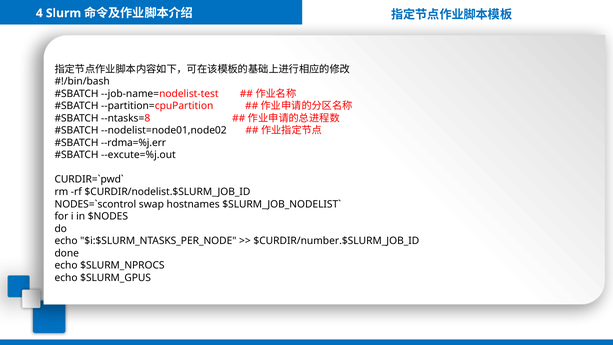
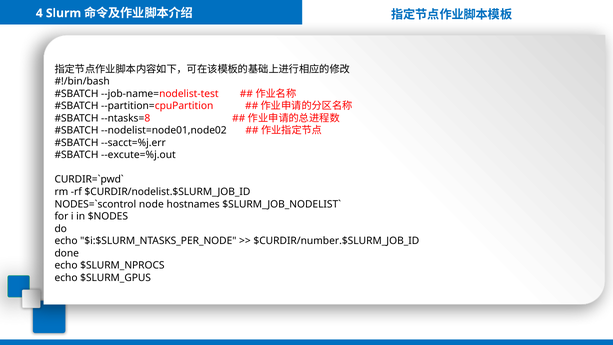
--rdma=%j.err: --rdma=%j.err -> --sacct=%j.err (133, 143)
swap: swap -> node (151, 204)
